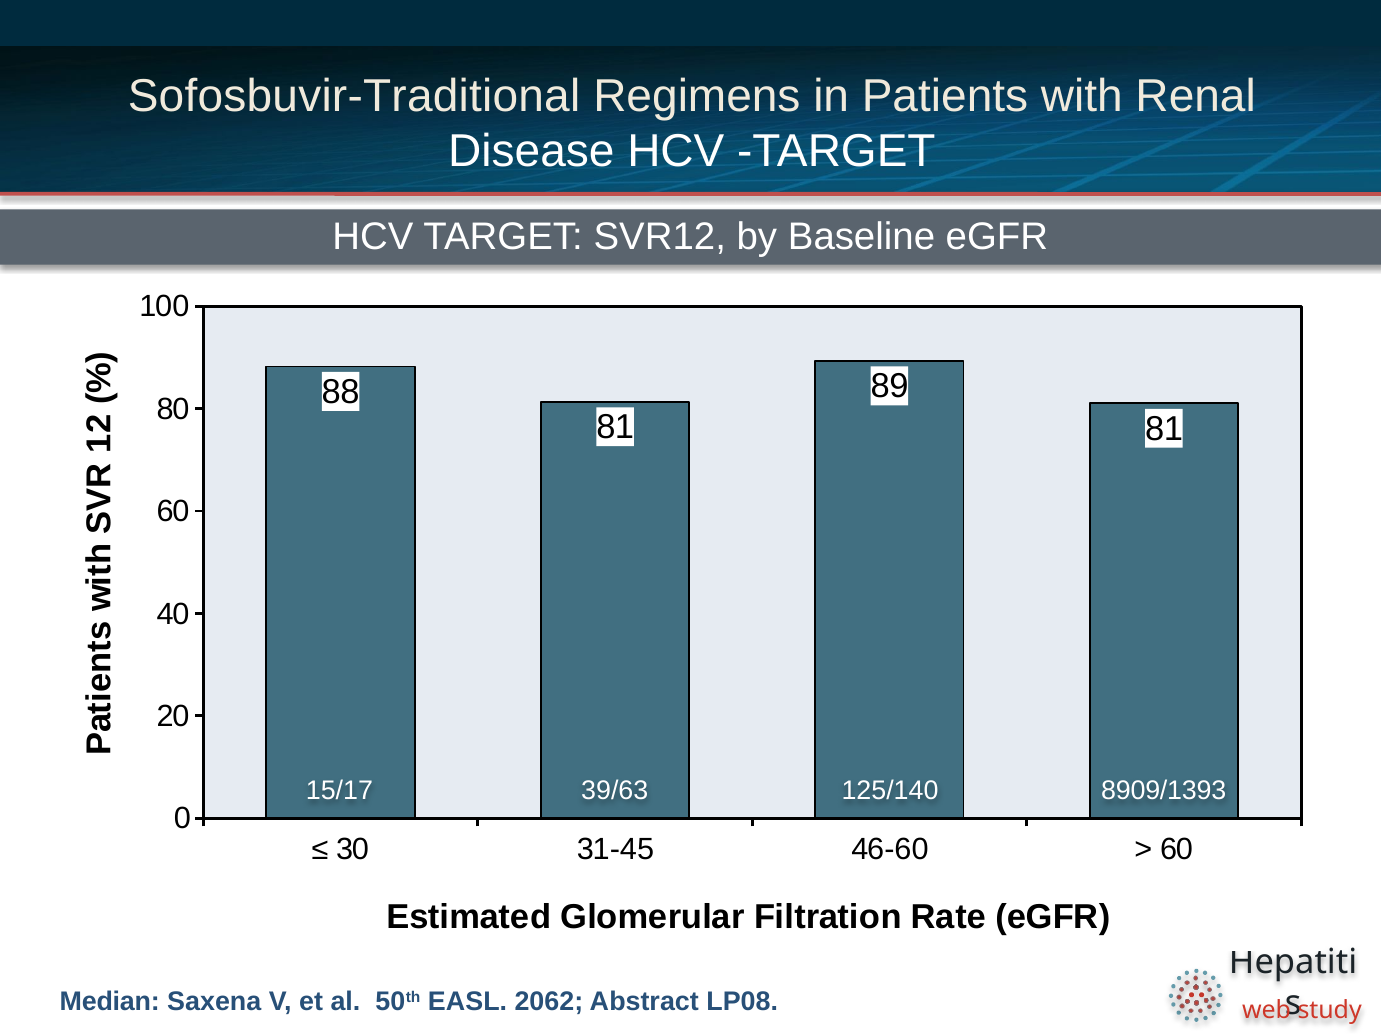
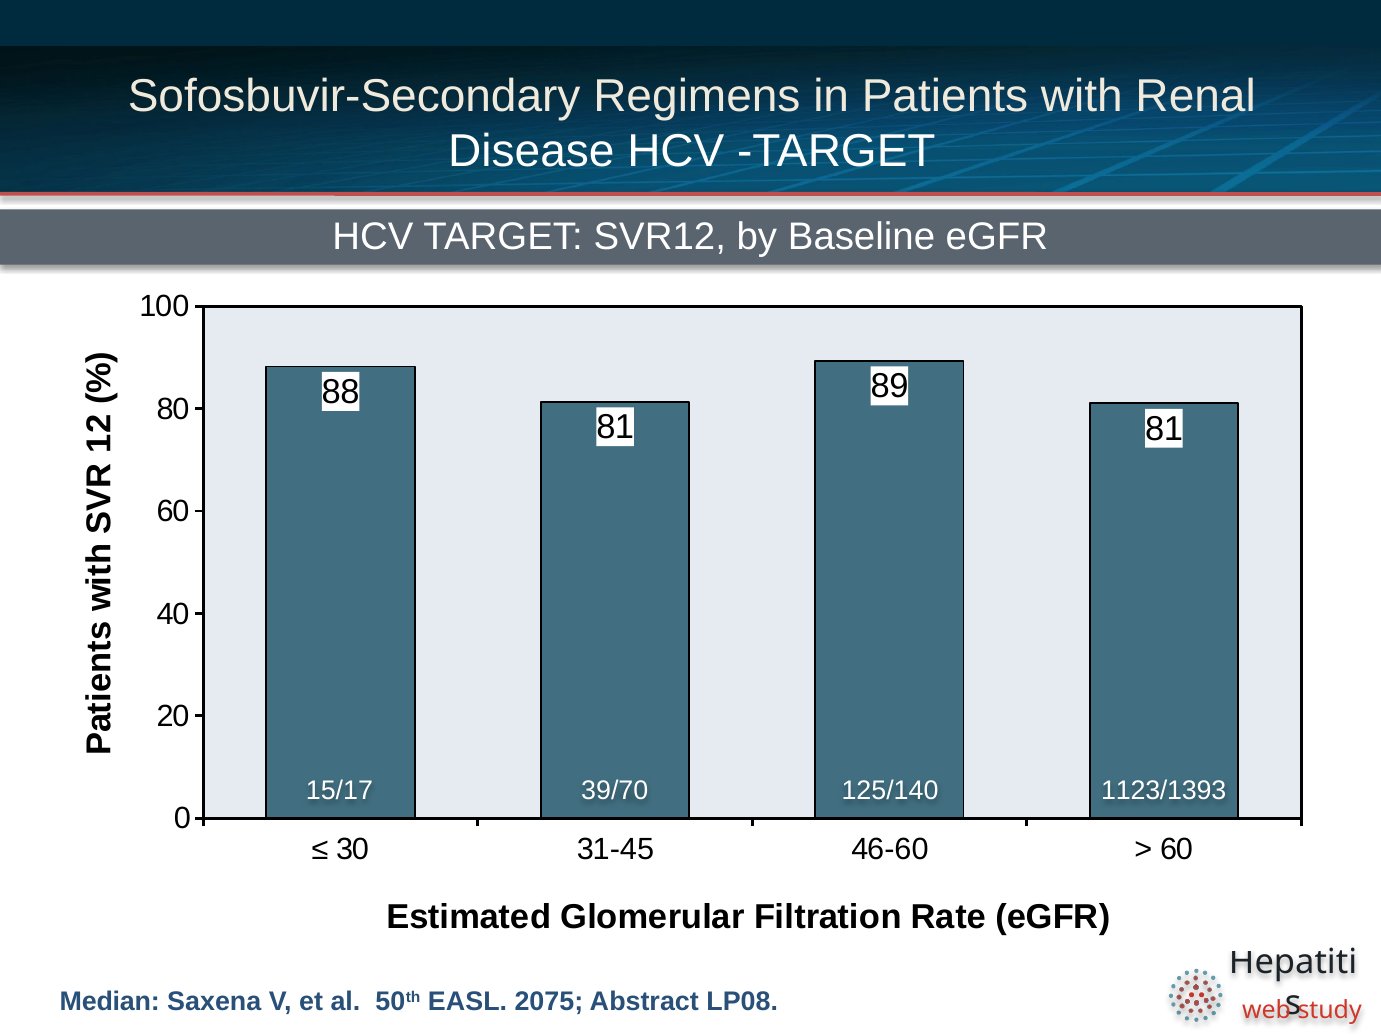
Sofosbuvir-Traditional: Sofosbuvir-Traditional -> Sofosbuvir-Secondary (354, 96)
39/63: 39/63 -> 39/70 (615, 790)
8909/1393: 8909/1393 -> 1123/1393 (1164, 790)
2062: 2062 -> 2075 (549, 1002)
